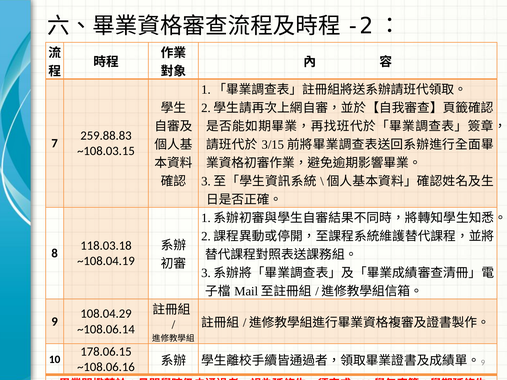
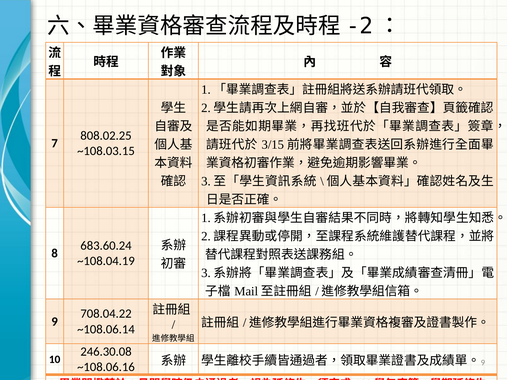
259.88.83: 259.88.83 -> 808.02.25 (106, 136)
118.03.18: 118.03.18 -> 683.60.24 (106, 246)
108.04.29: 108.04.29 -> 708.04.22 (106, 314)
178.06.15: 178.06.15 -> 246.30.08 (106, 352)
